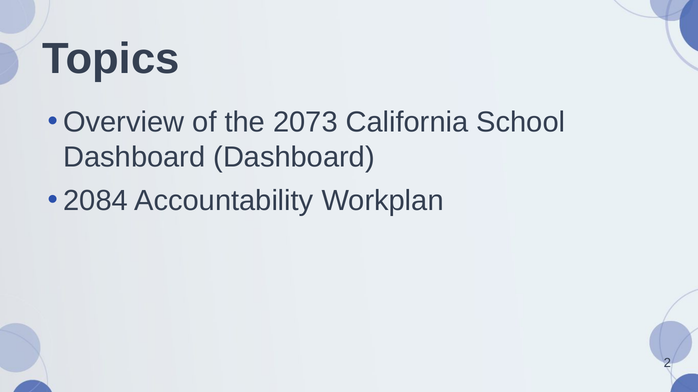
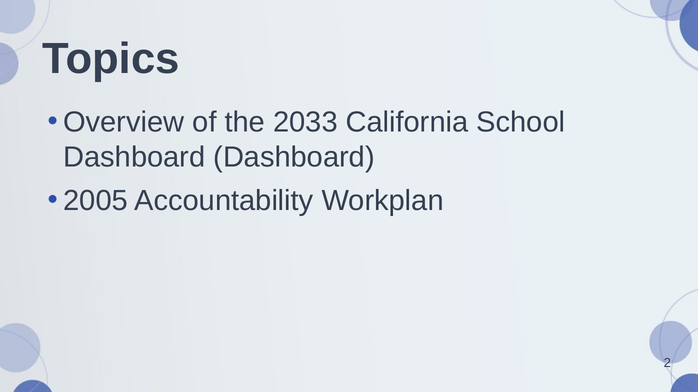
2073: 2073 -> 2033 (305, 122)
2084: 2084 -> 2005 (96, 201)
